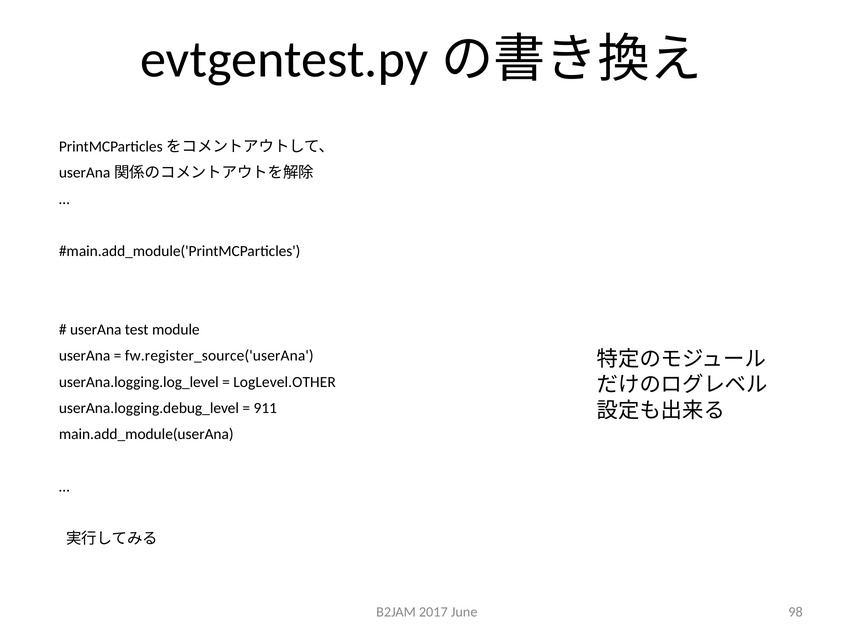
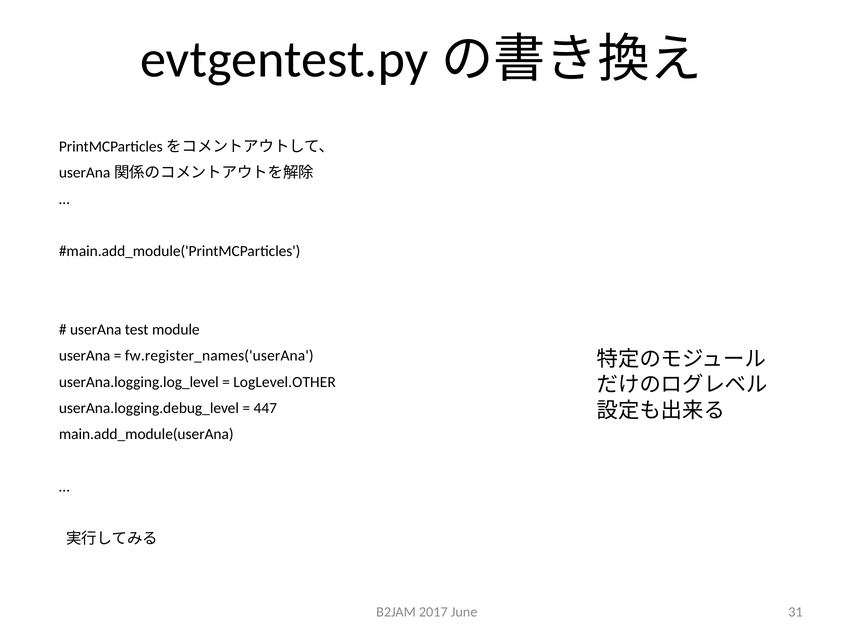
fw.register_source('userAna: fw.register_source('userAna -> fw.register_names('userAna (219, 356)
911: 911 -> 447 (265, 408)
98: 98 -> 31 (796, 612)
